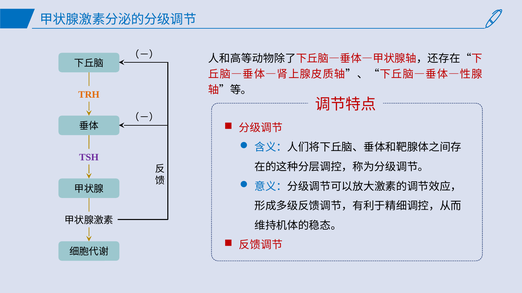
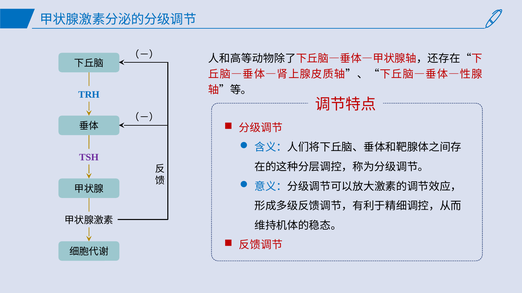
TRH colour: orange -> blue (89, 95)
